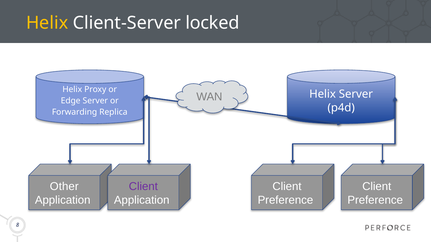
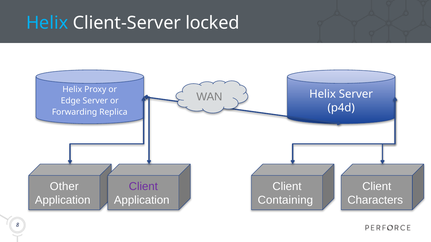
Helix colour: yellow -> light blue (47, 23)
Preference: Preference -> Containing (285, 201)
Preference: Preference -> Characters (375, 201)
